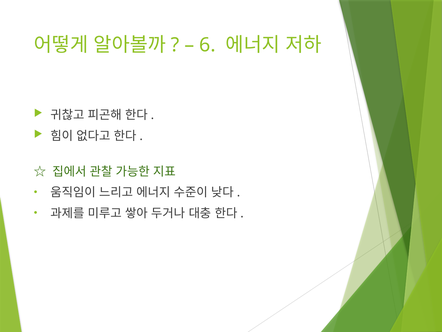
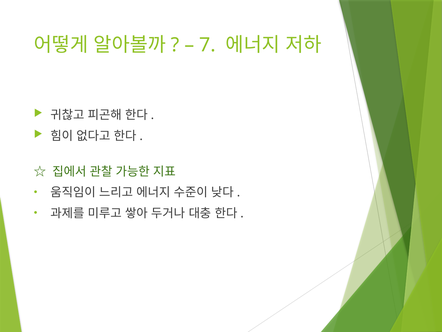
6: 6 -> 7 (208, 45)
